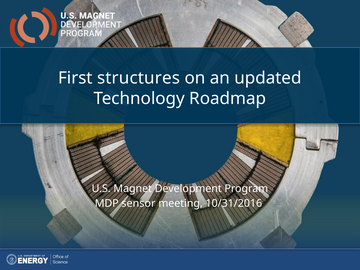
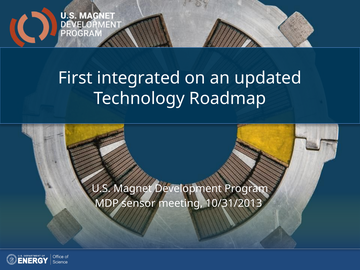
structures: structures -> integrated (139, 78)
10/31/2016: 10/31/2016 -> 10/31/2013 (234, 203)
